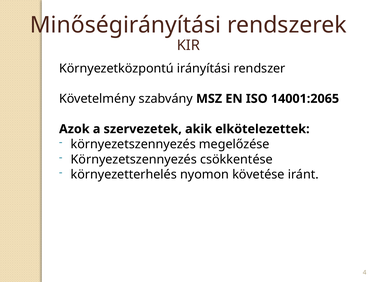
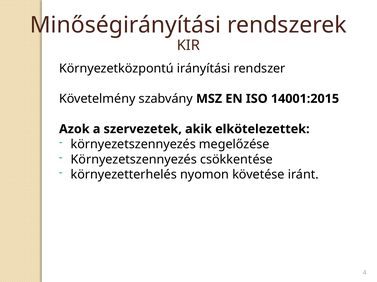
14001:2065: 14001:2065 -> 14001:2015 (305, 99)
